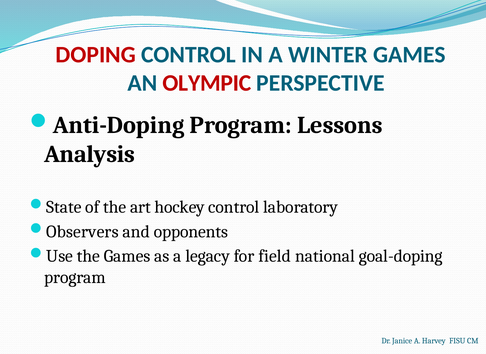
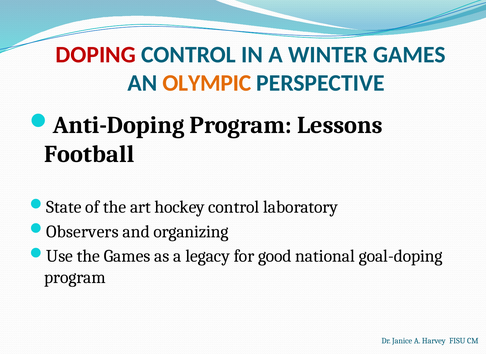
OLYMPIC colour: red -> orange (207, 83)
Analysis: Analysis -> Football (89, 154)
opponents: opponents -> organizing (191, 232)
field: field -> good (275, 256)
